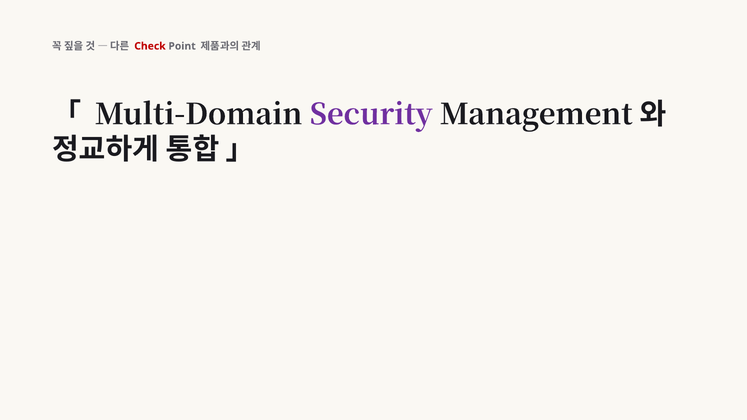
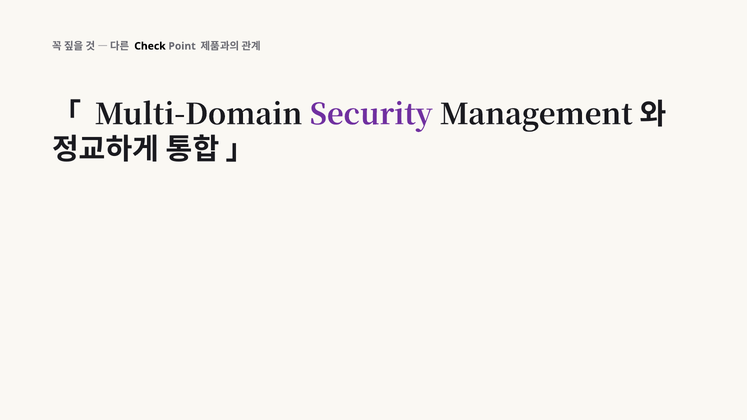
Check colour: red -> black (150, 46)
